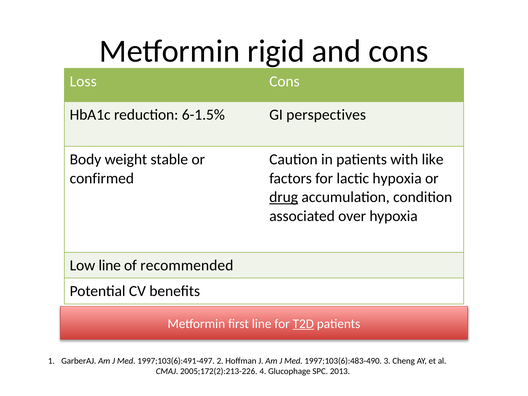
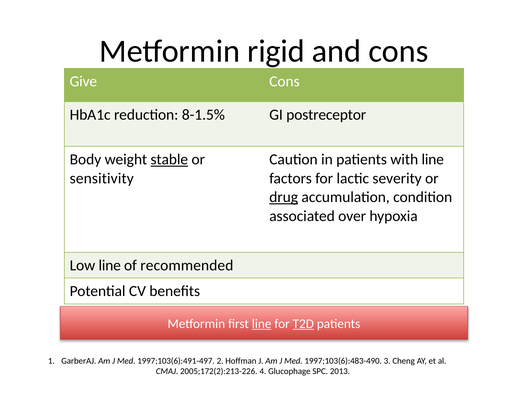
Loss: Loss -> Give (83, 81)
6-1.5%: 6-1.5% -> 8-1.5% (203, 115)
perspectives: perspectives -> postreceptor (326, 115)
stable underline: none -> present (169, 159)
with like: like -> line (433, 159)
confirmed: confirmed -> sensitivity (102, 178)
lactic hypoxia: hypoxia -> severity (397, 178)
line underline: none -> present (262, 324)
